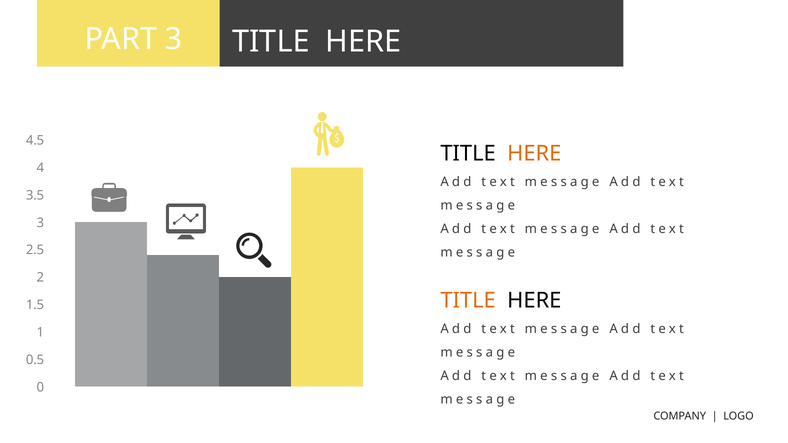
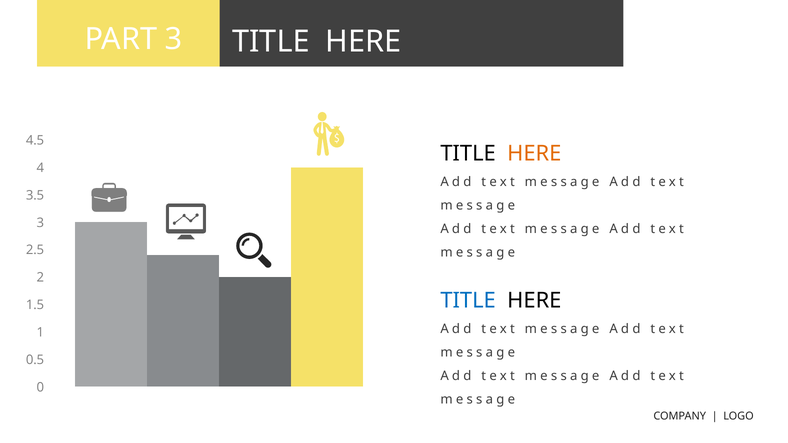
TITLE colour: orange -> blue (468, 301)
